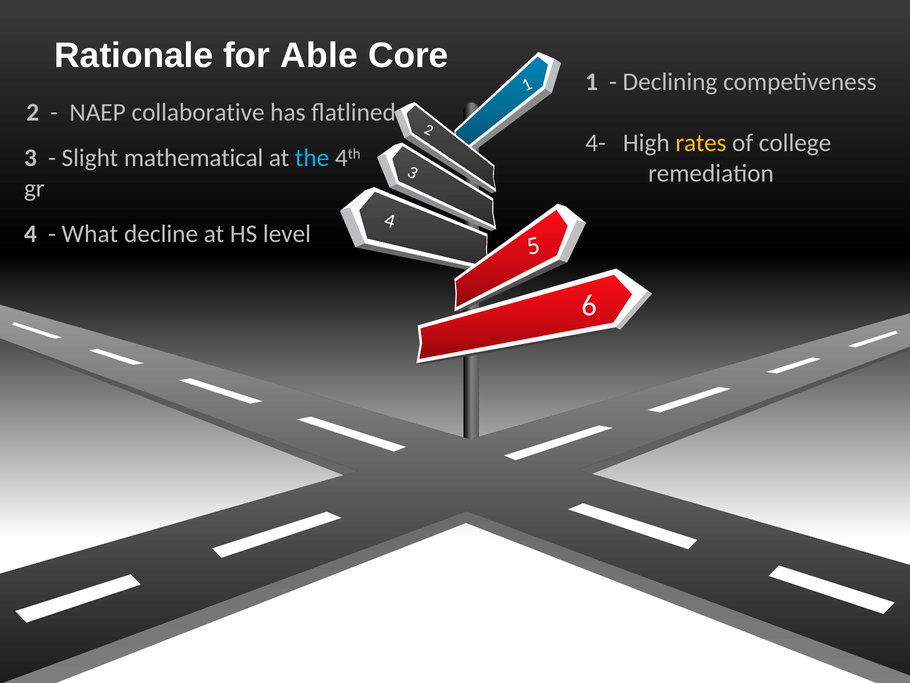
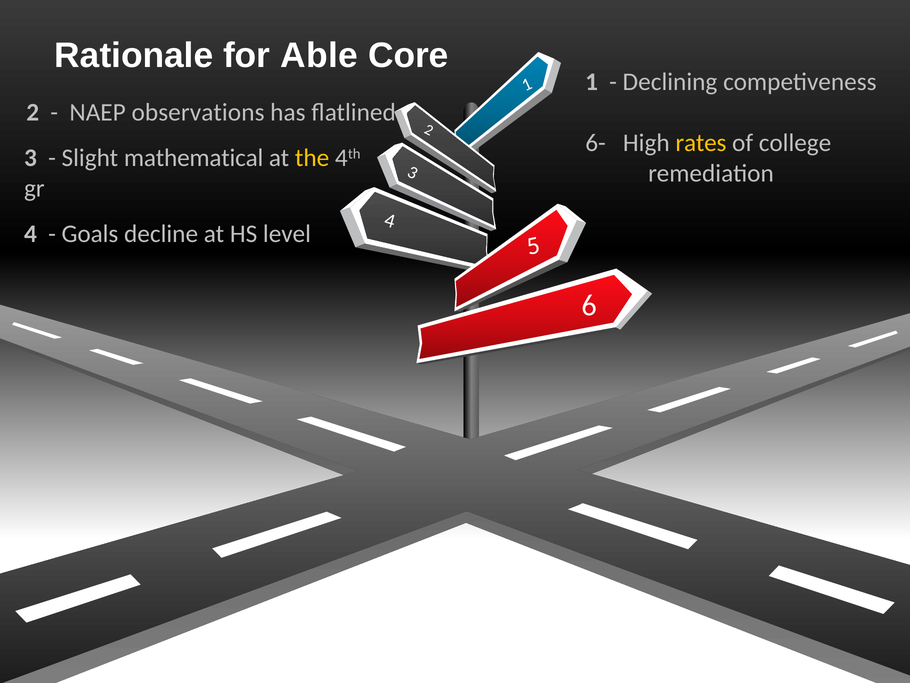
collaborative: collaborative -> observations (198, 112)
4-: 4- -> 6- (596, 143)
the colour: light blue -> yellow (312, 158)
What: What -> Goals (90, 234)
